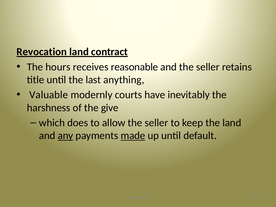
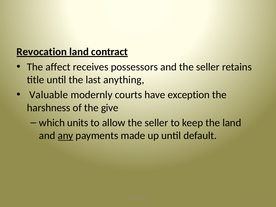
hours: hours -> affect (58, 67)
reasonable: reasonable -> possessors (134, 67)
inevitably: inevitably -> exception (189, 95)
does: does -> units (78, 123)
made underline: present -> none (133, 136)
